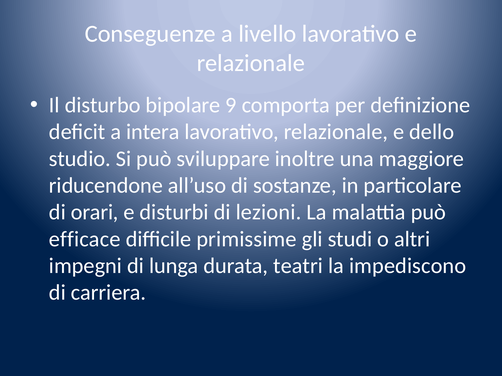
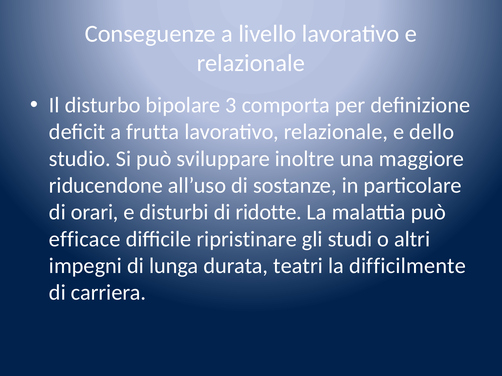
9: 9 -> 3 (231, 105)
intera: intera -> frutta (153, 132)
lezioni: lezioni -> ridotte (269, 213)
primissime: primissime -> ripristinare (247, 239)
impediscono: impediscono -> difficilmente (408, 266)
